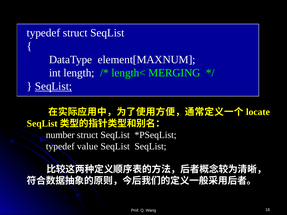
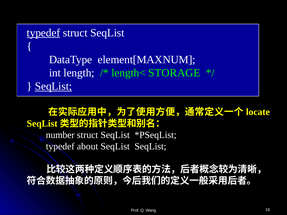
typedef underline: none -> present (43, 33)
MERGING: MERGING -> STORAGE (174, 73)
value: value -> about (88, 147)
